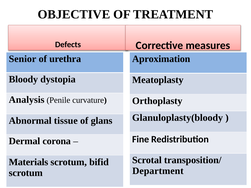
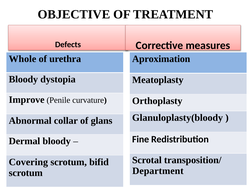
Senior: Senior -> Whole (23, 59)
Analysis: Analysis -> Improve (27, 100)
tissue: tissue -> collar (66, 121)
Dermal corona: corona -> bloody (57, 141)
Materials: Materials -> Covering (28, 162)
